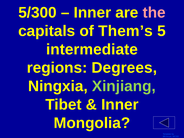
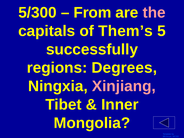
Inner: Inner -> From (92, 13)
intermediate: intermediate -> successfully (92, 49)
Xinjiang colour: light green -> pink (124, 86)
